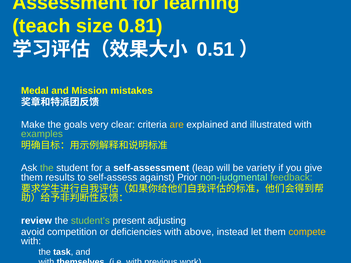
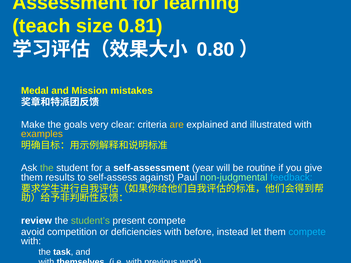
0.51: 0.51 -> 0.80 (216, 49)
examples colour: light green -> yellow (42, 134)
leap: leap -> year (203, 168)
variety: variety -> routine (261, 168)
Prior: Prior -> Paul (187, 177)
feedback colour: light green -> light blue (291, 177)
present adjusting: adjusting -> compete (167, 221)
above: above -> before (199, 232)
compete colour: yellow -> light blue (307, 232)
